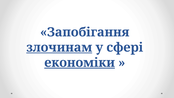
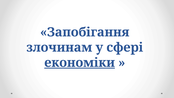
злочинам underline: present -> none (59, 47)
